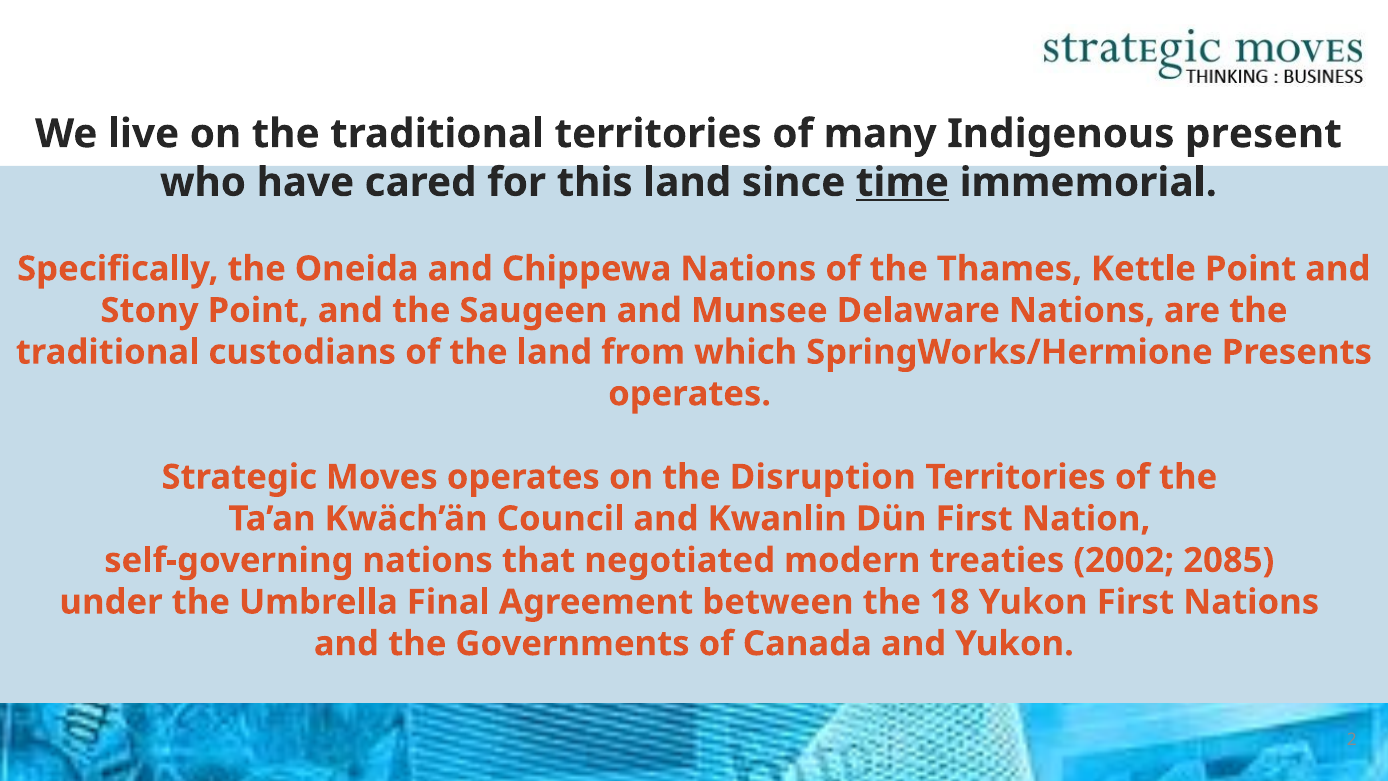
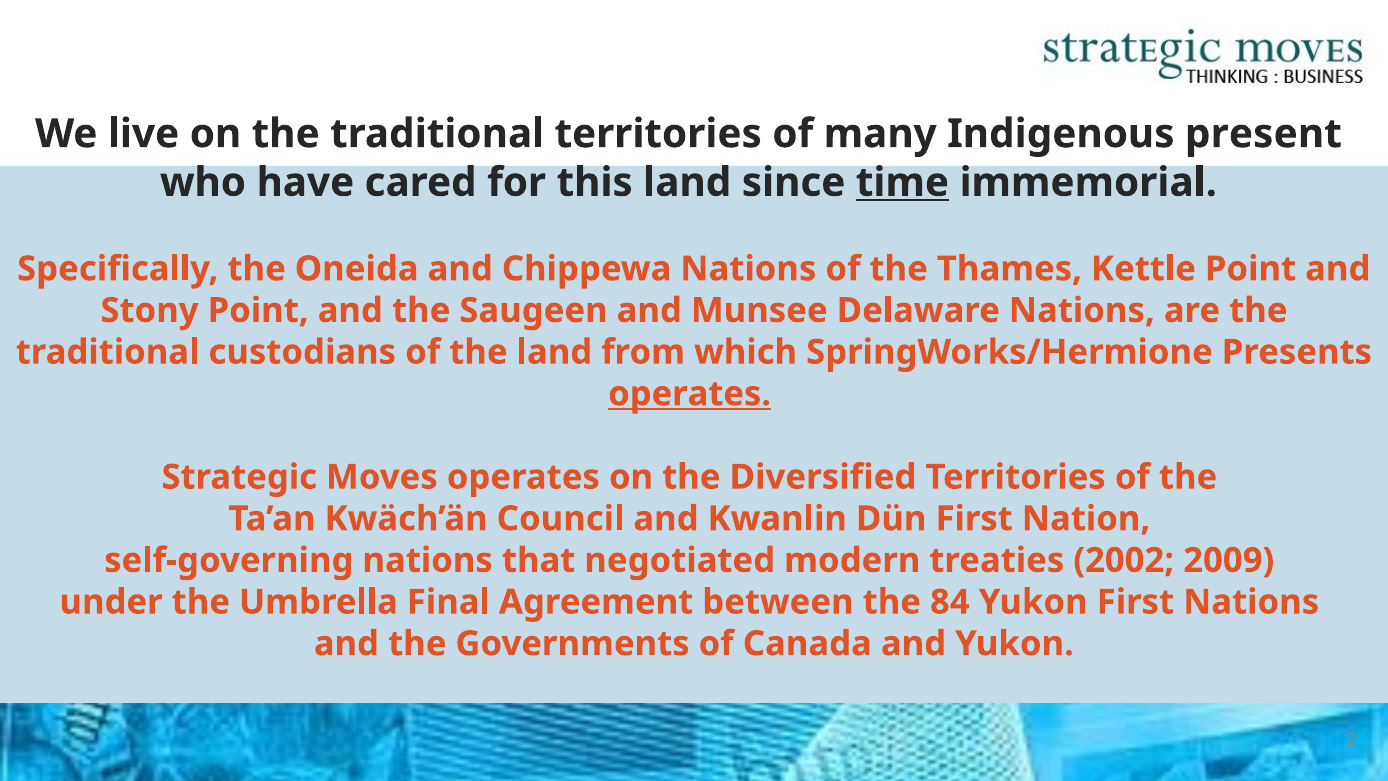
operates underline: none -> present (690, 394)
Disruption: Disruption -> Diversified (823, 477)
2085: 2085 -> 2009 (1229, 560)
18: 18 -> 84 (950, 602)
